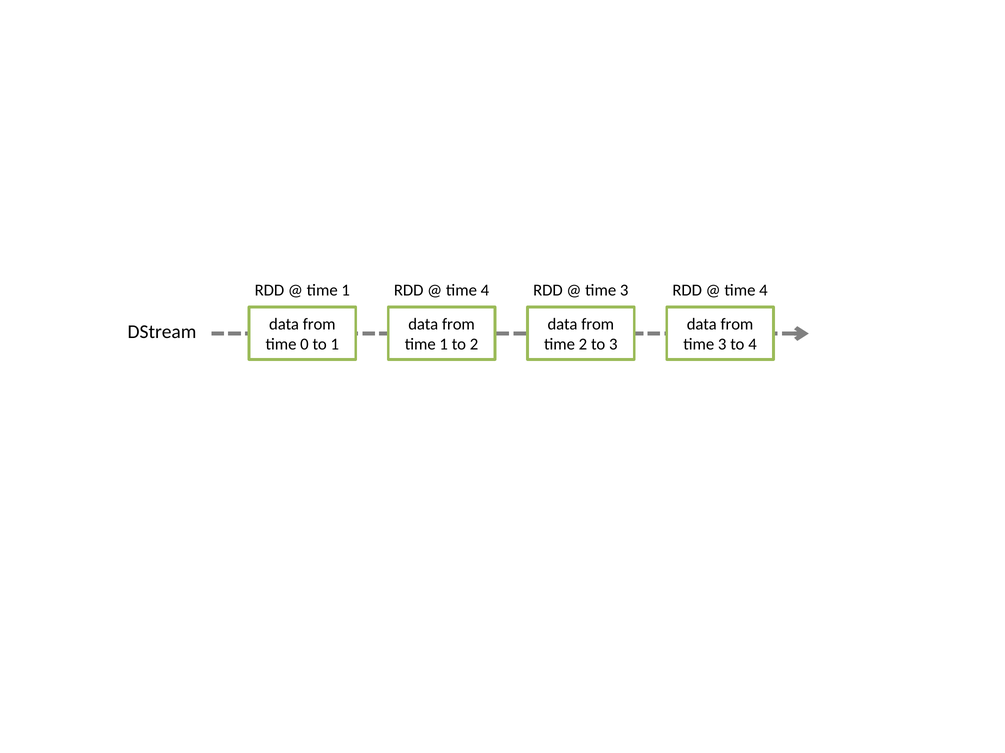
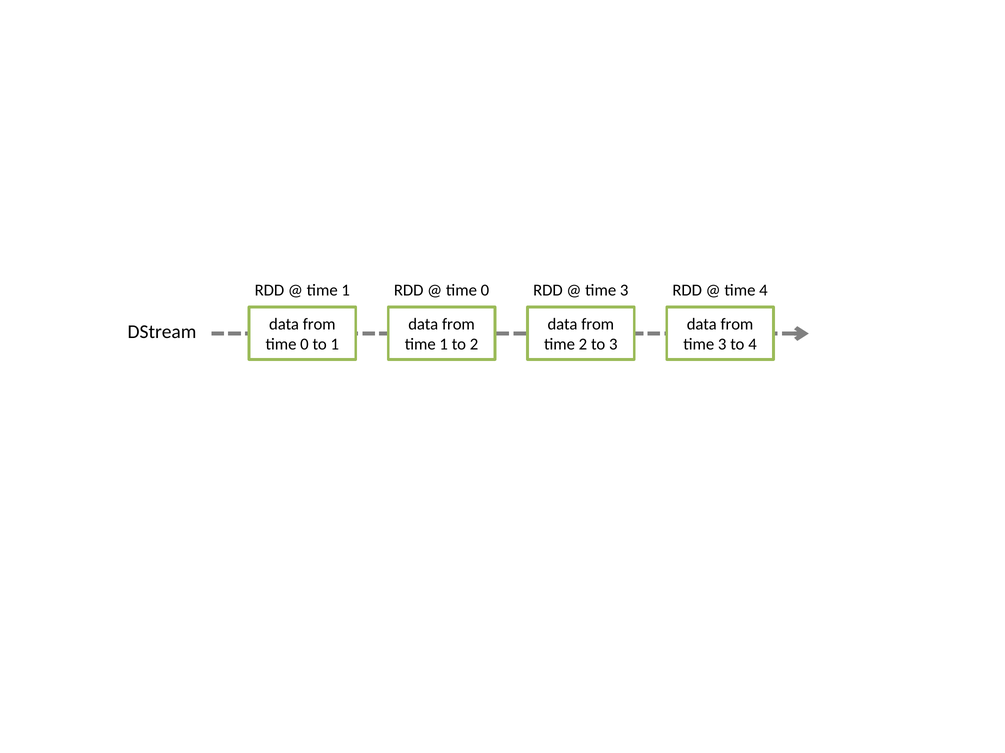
4: 4 -> 0 (485, 290)
